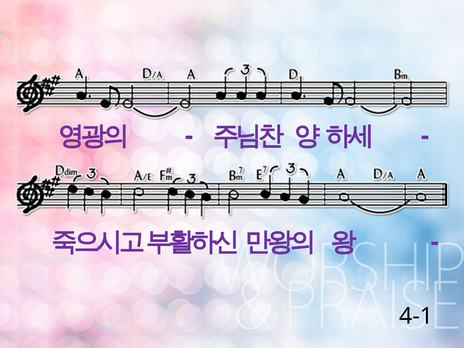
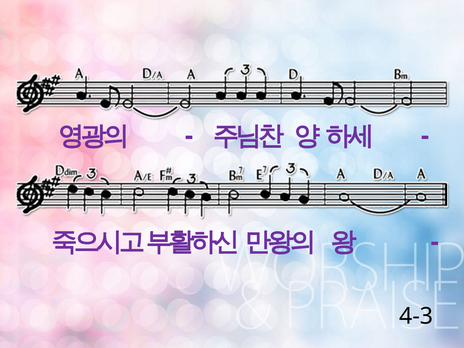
4-1: 4-1 -> 4-3 (416, 316)
